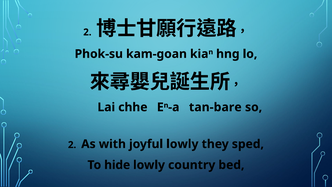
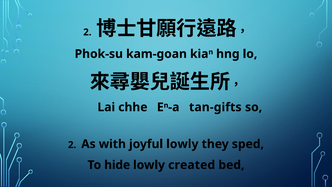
tan-bare: tan-bare -> tan-gifts (215, 107)
country: country -> created (192, 165)
